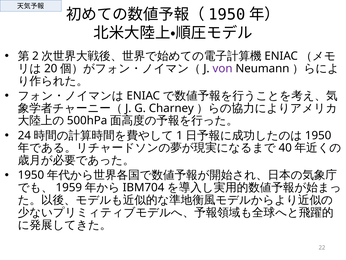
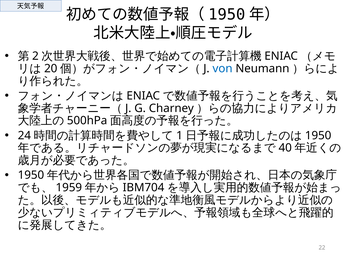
von colour: purple -> blue (223, 68)
